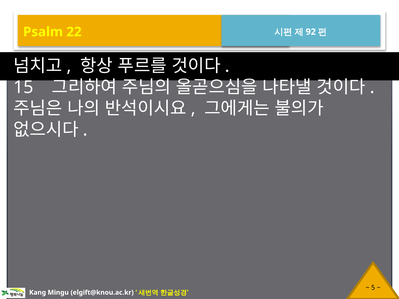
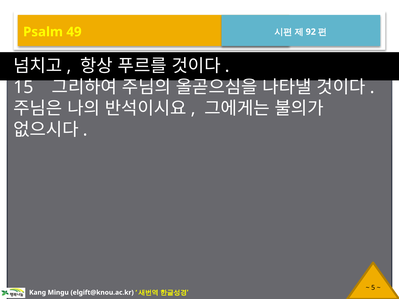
22: 22 -> 49 (74, 32)
